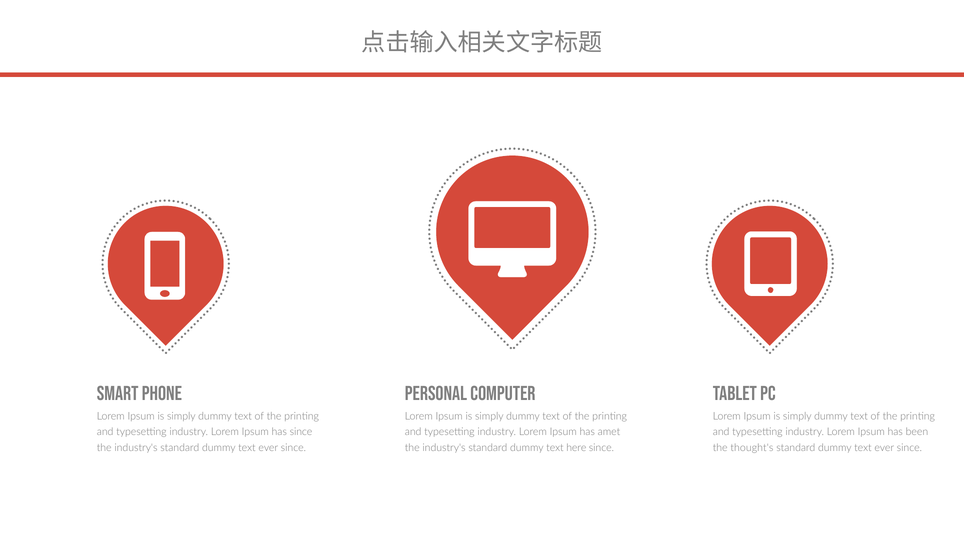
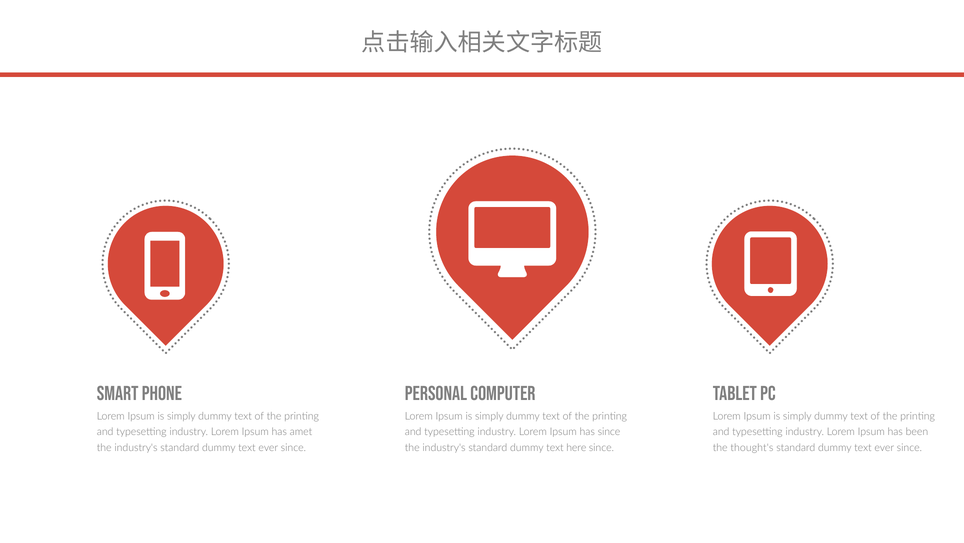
has since: since -> amet (301, 432)
has amet: amet -> since (609, 432)
